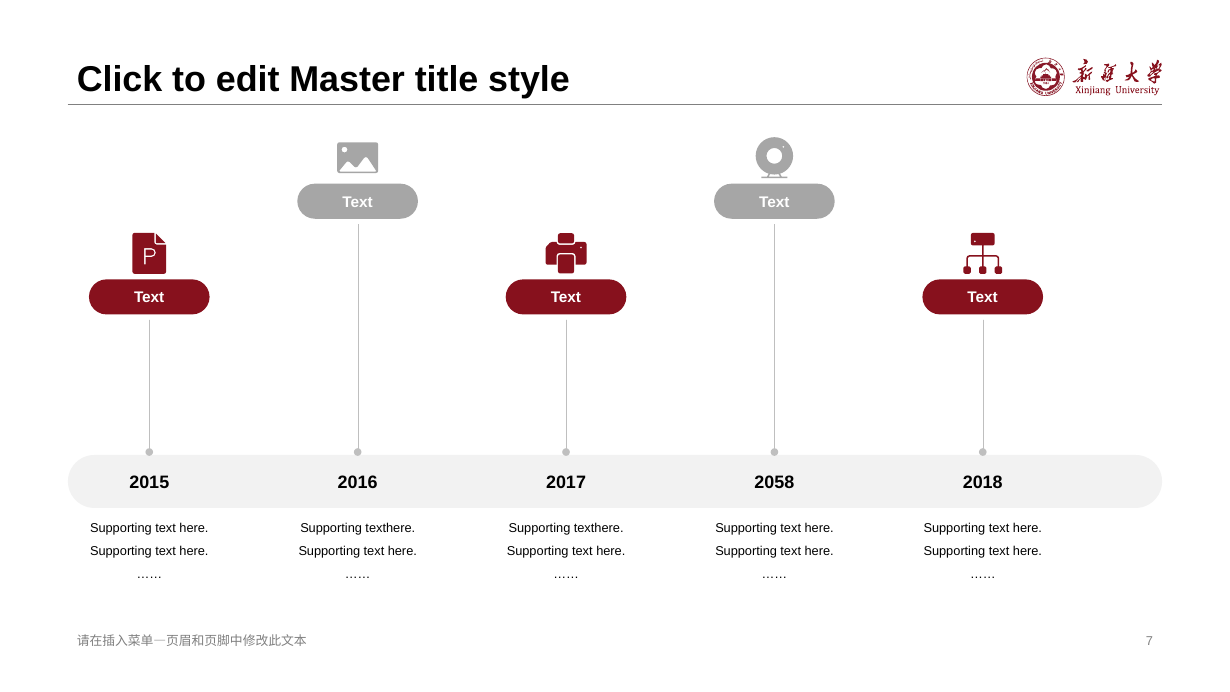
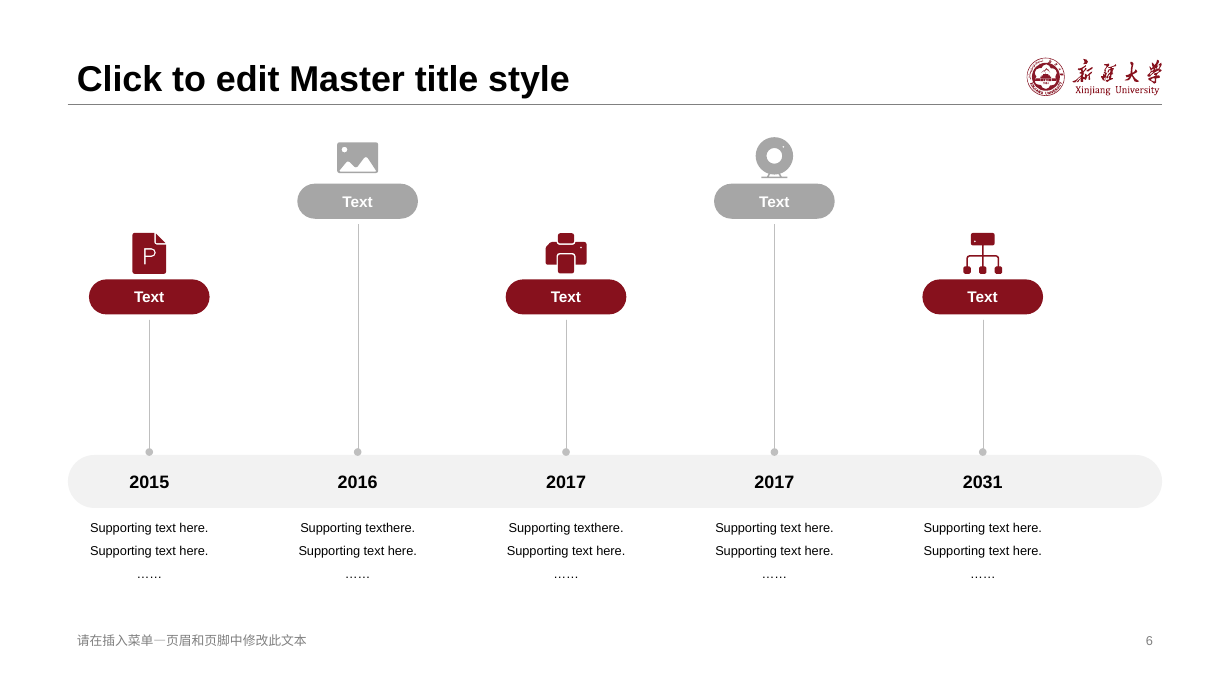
2058: 2058 -> 2017 (774, 483)
2018: 2018 -> 2031 (983, 483)
7: 7 -> 6 (1149, 641)
